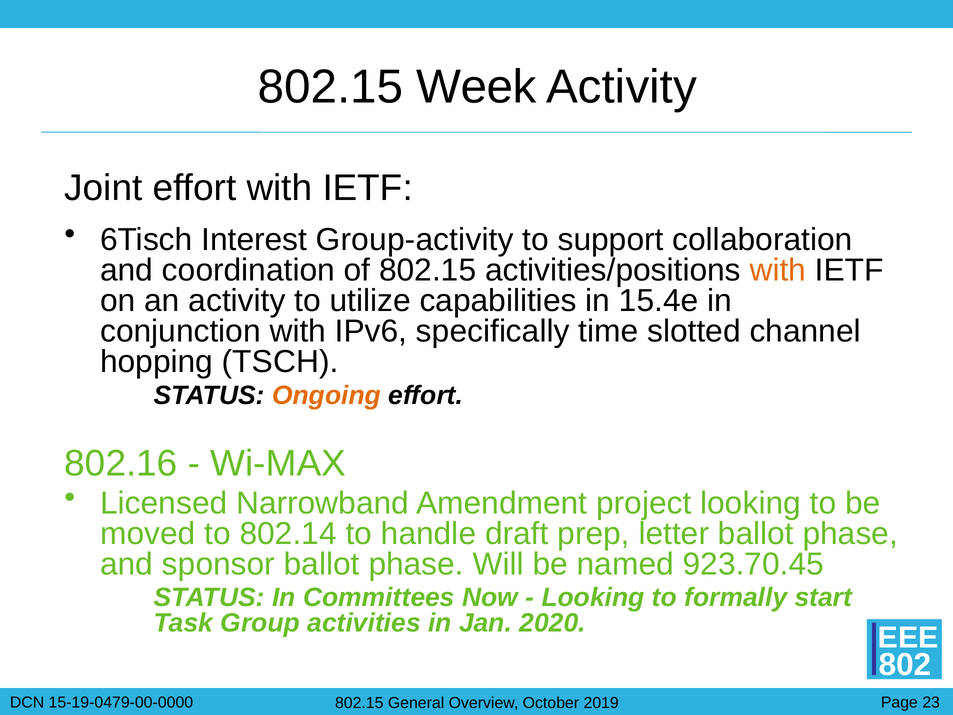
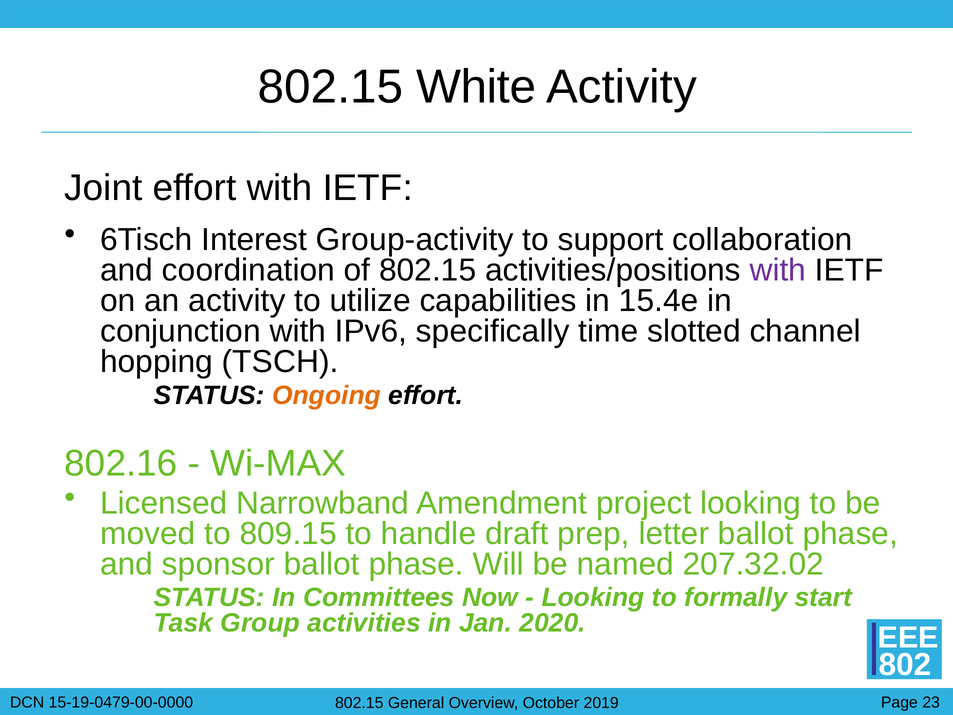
Week: Week -> White (476, 87)
with colour: orange -> purple (778, 270)
802.14: 802.14 -> 809.15 (288, 533)
923.70.45: 923.70.45 -> 207.32.02 (753, 564)
